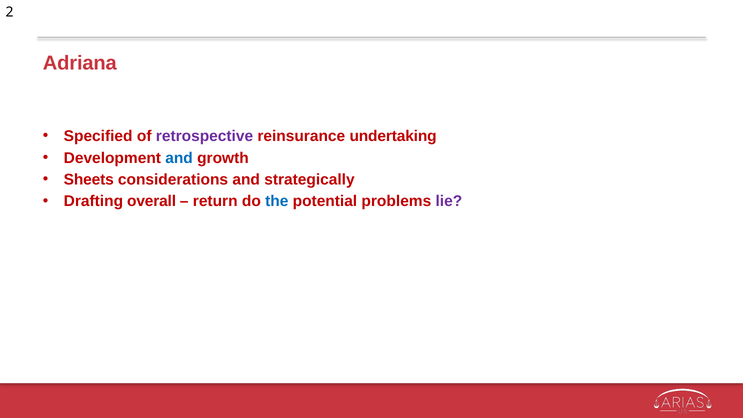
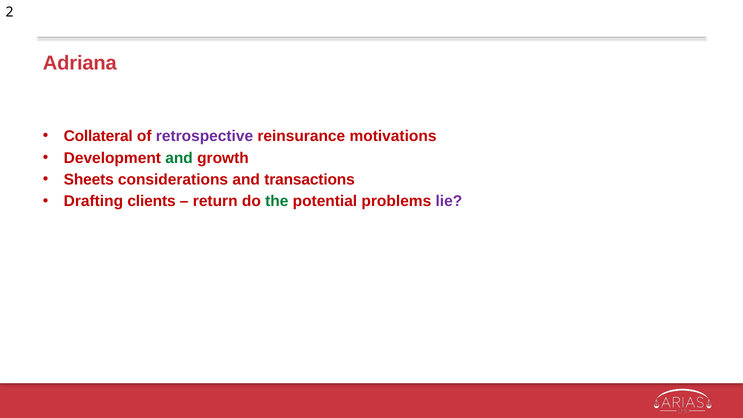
Specified: Specified -> Collateral (98, 136)
undertaking: undertaking -> motivations (393, 136)
and colour: blue -> green (179, 158)
strategically: strategically -> transactions (310, 180)
overall: overall -> clients (152, 201)
the colour: blue -> green (277, 201)
